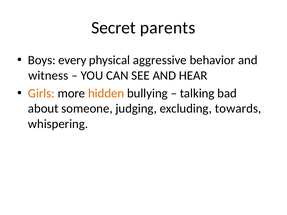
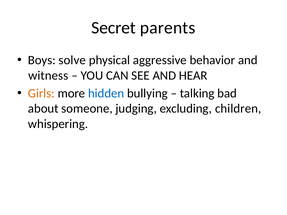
every: every -> solve (72, 60)
hidden colour: orange -> blue (106, 93)
towards: towards -> children (238, 109)
